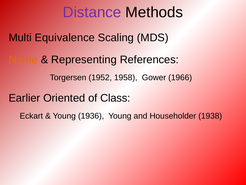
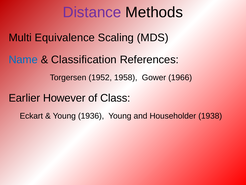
Name colour: orange -> blue (23, 60)
Representing: Representing -> Classification (84, 60)
Oriented: Oriented -> However (64, 98)
